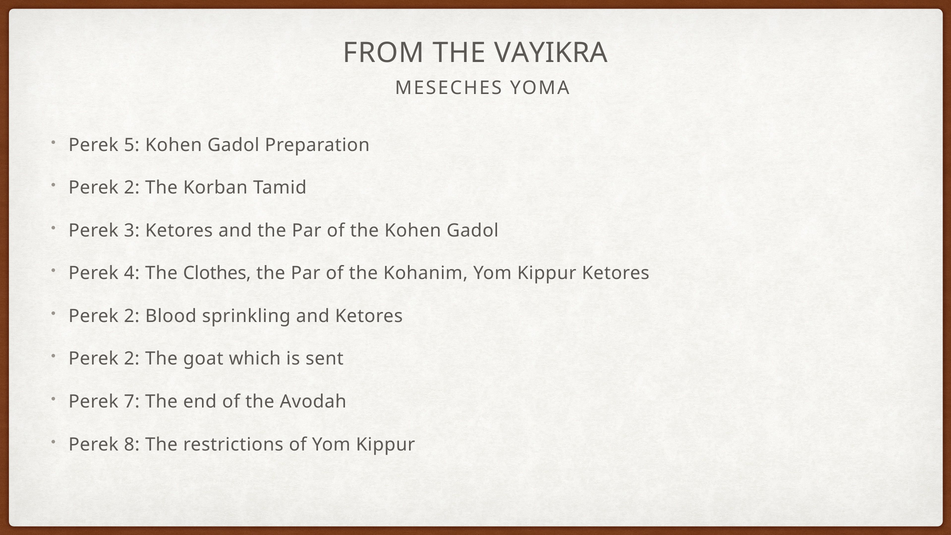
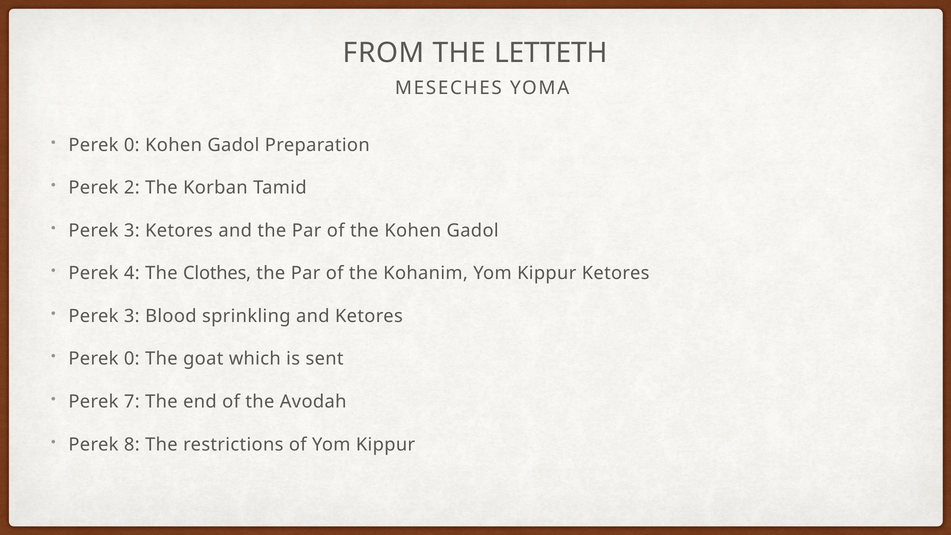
VAYIKRA: VAYIKRA -> LETTETH (551, 53)
5: 5 -> 0 (132, 145)
2: 2 -> 3 (132, 316)
2: 2 -> 0 (132, 359)
